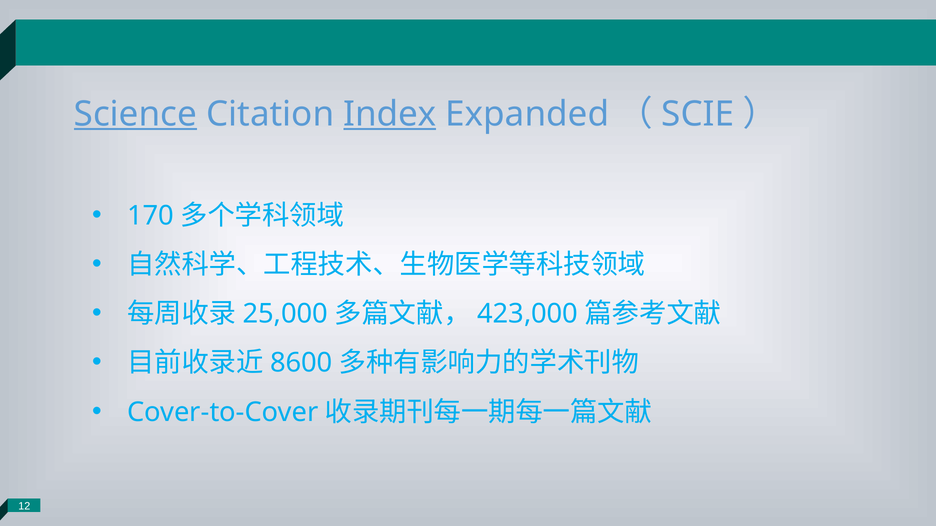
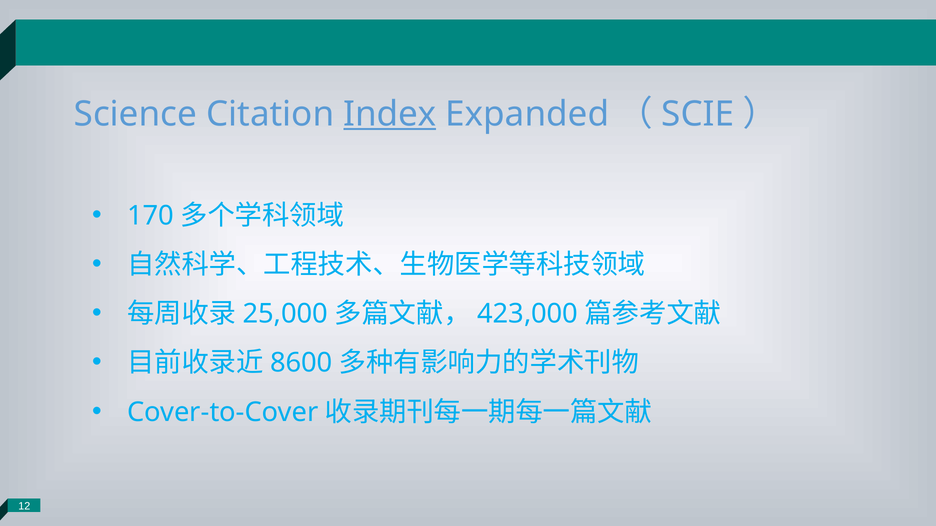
Science underline: present -> none (135, 114)
